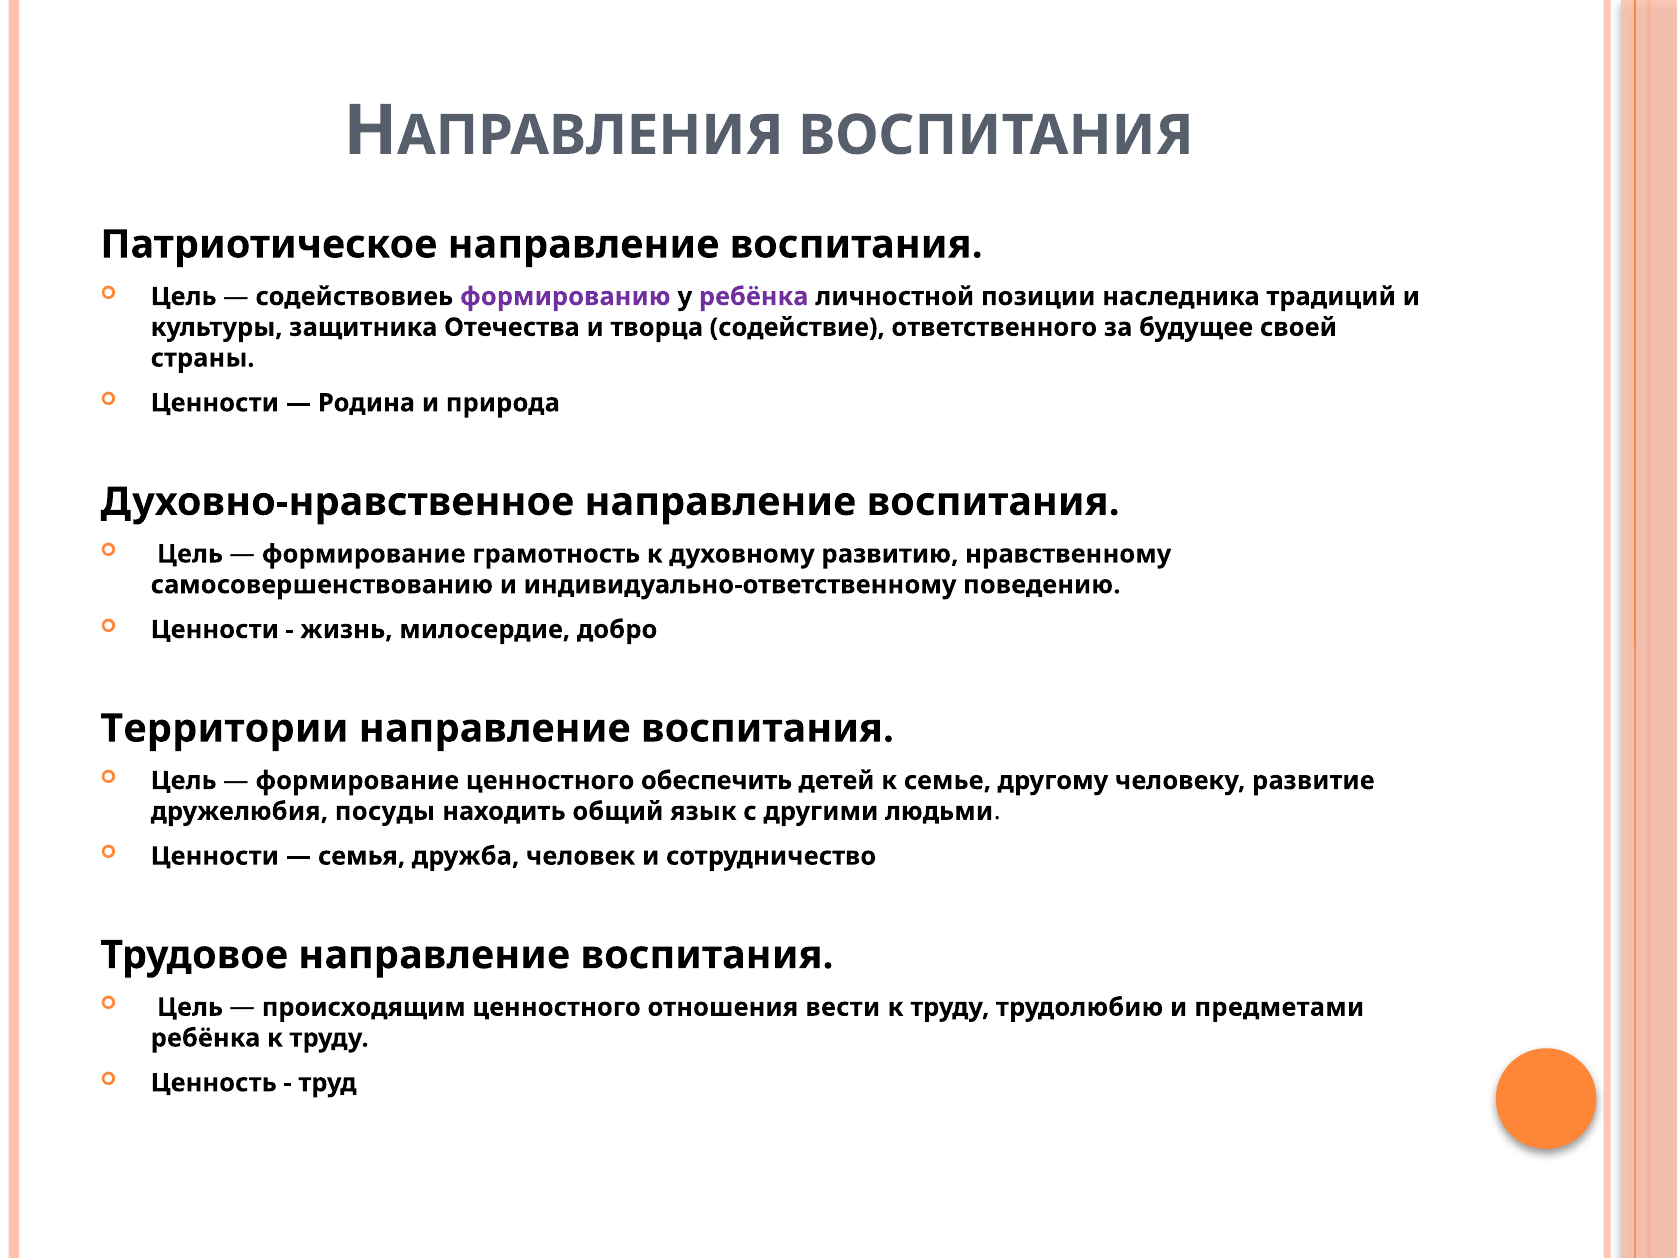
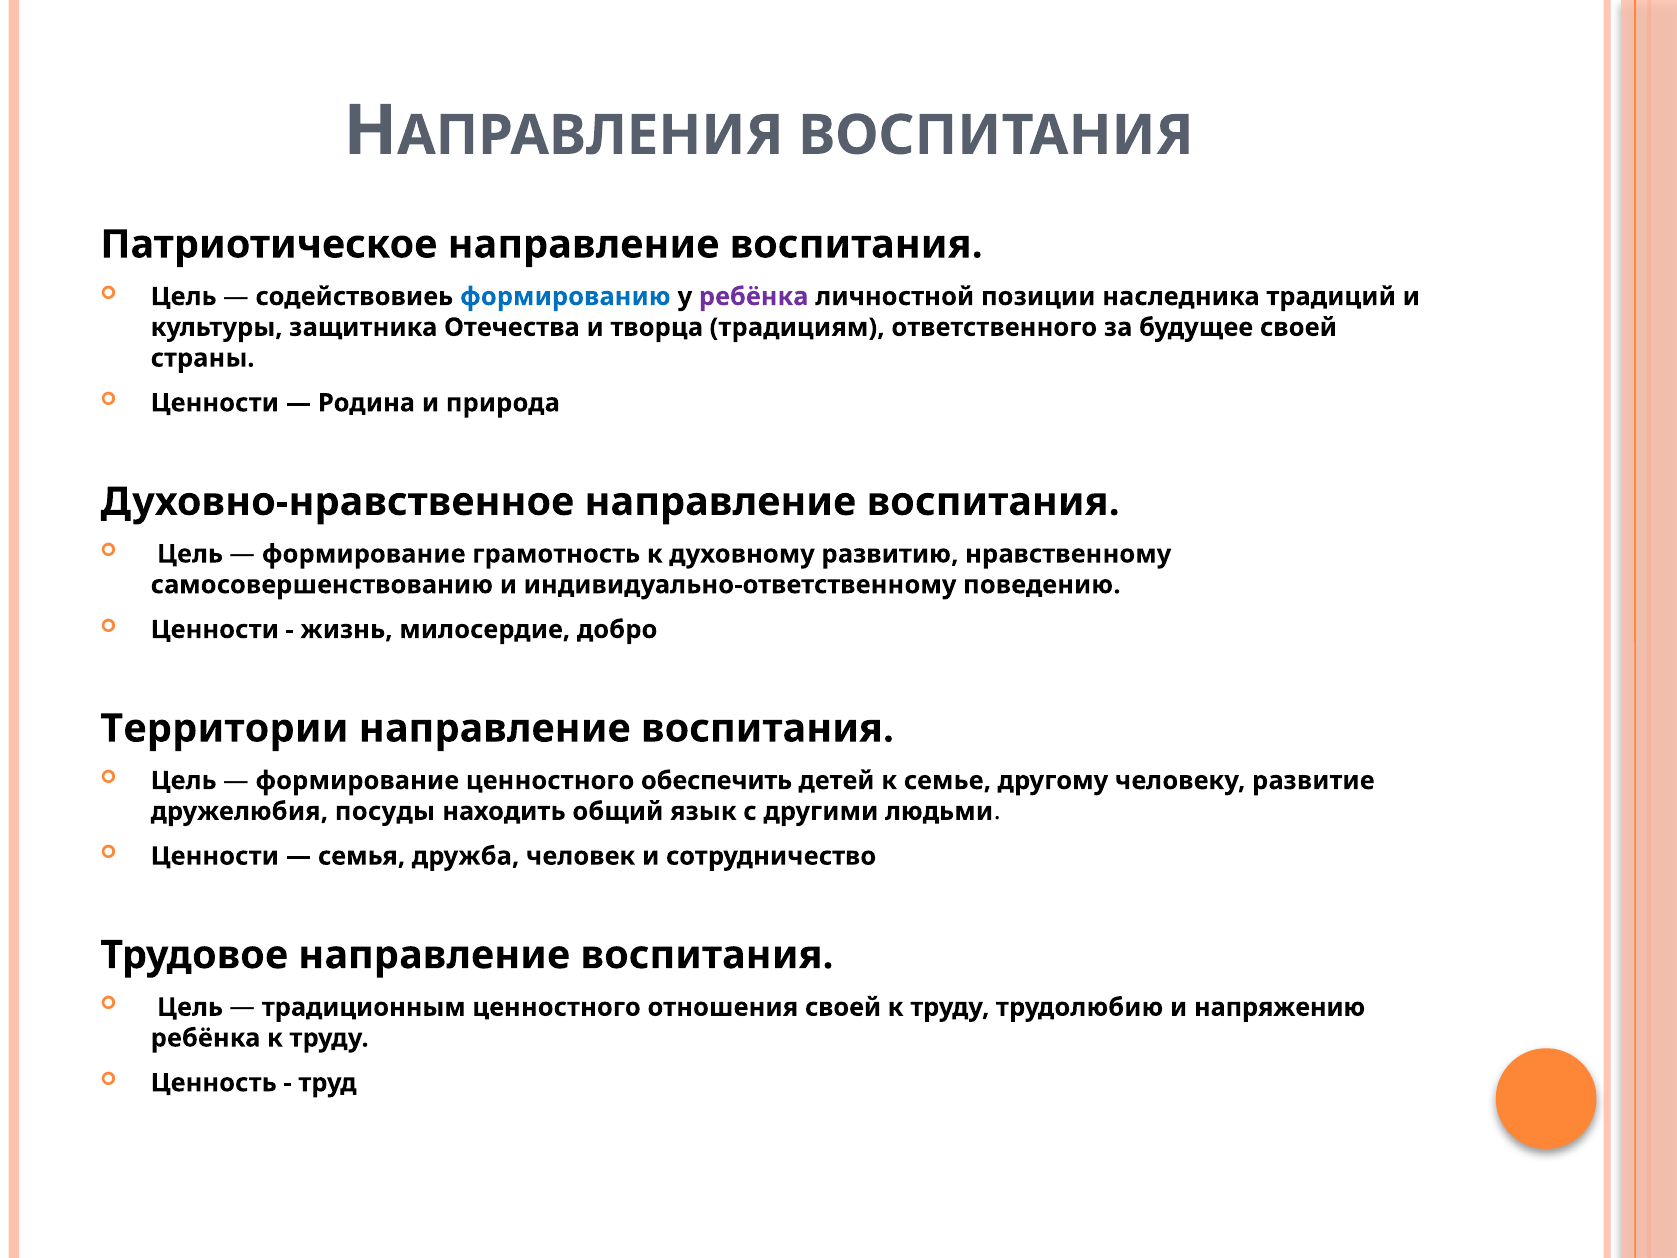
формированию colour: purple -> blue (565, 297)
содействие: содействие -> традициям (797, 327)
происходящим: происходящим -> традиционным (364, 1007)
отношения вести: вести -> своей (843, 1007)
предметами: предметами -> напряжению (1280, 1007)
